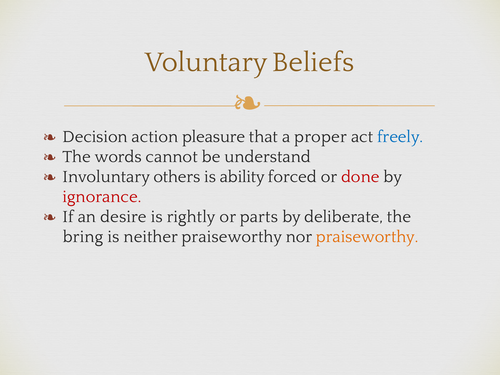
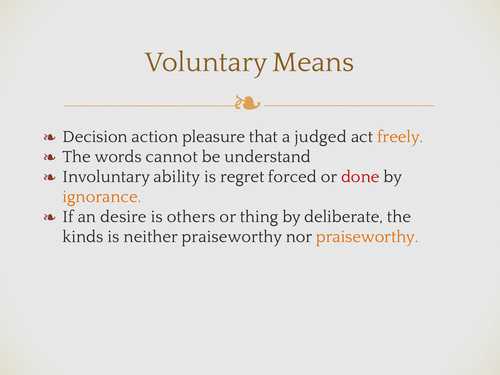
Beliefs: Beliefs -> Means (313, 62)
proper: proper -> judged (321, 137)
freely colour: blue -> orange (400, 137)
others: others -> ability (177, 177)
ability: ability -> regret (242, 177)
ignorance colour: red -> orange (102, 197)
rightly: rightly -> others (191, 217)
parts: parts -> thing (259, 217)
bring: bring -> kinds (83, 237)
